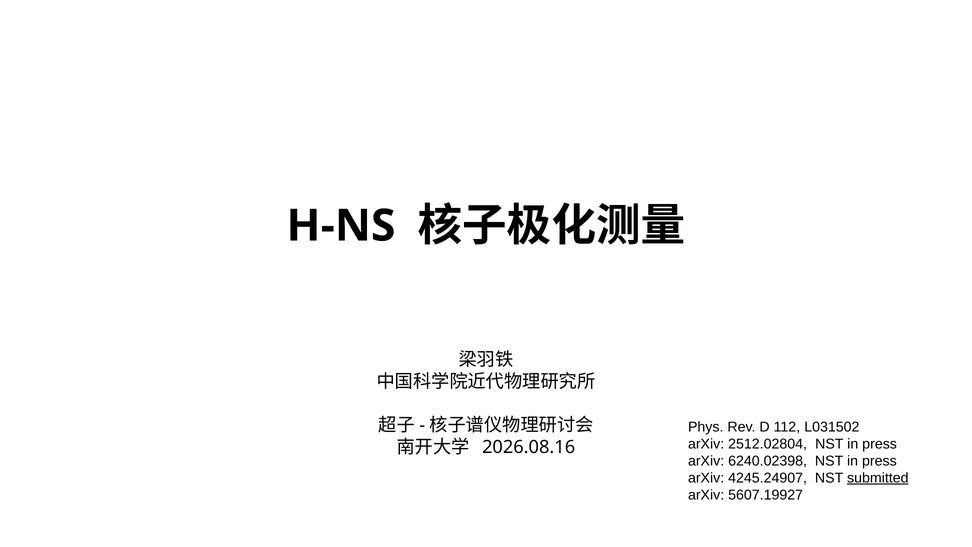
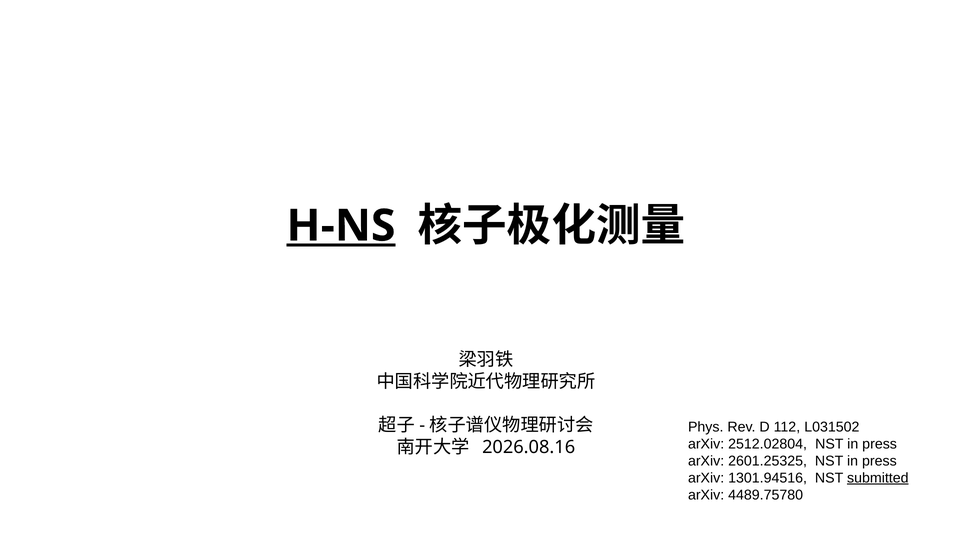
H-NS underline: none -> present (341, 226)
6240.02398: 6240.02398 -> 2601.25325 (768, 461)
4245.24907: 4245.24907 -> 1301.94516 (768, 478)
5607.19927: 5607.19927 -> 4489.75780 (766, 495)
